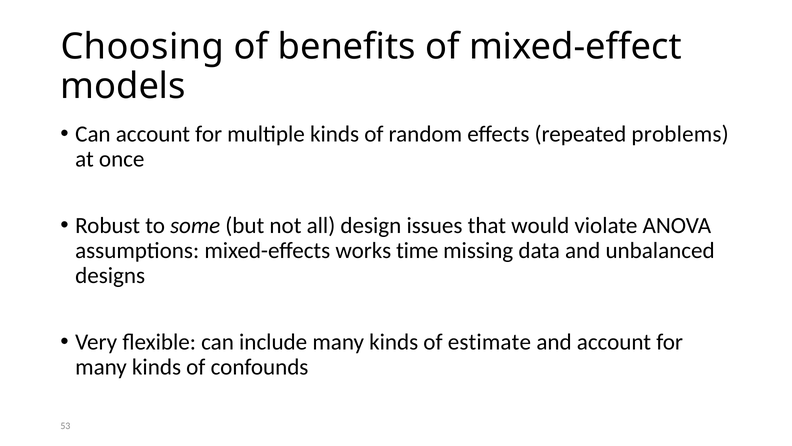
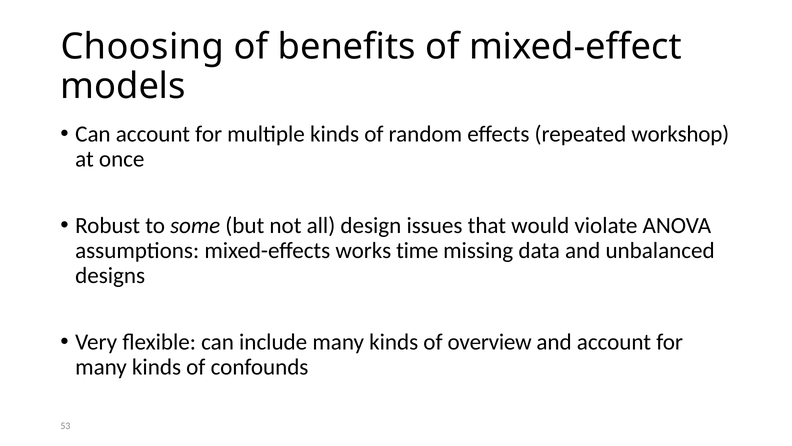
problems: problems -> workshop (680, 134)
estimate: estimate -> overview (490, 342)
